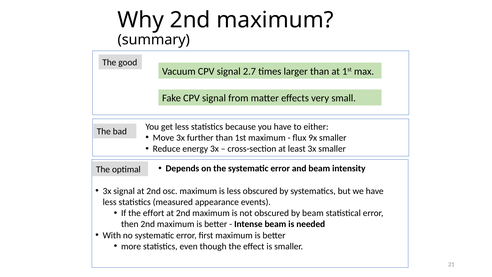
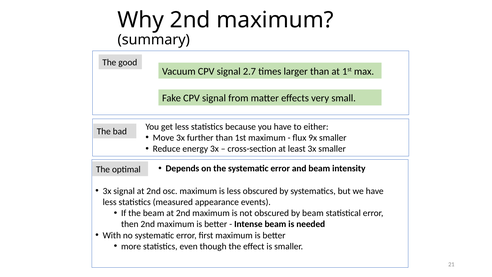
the effort: effort -> beam (154, 213)
